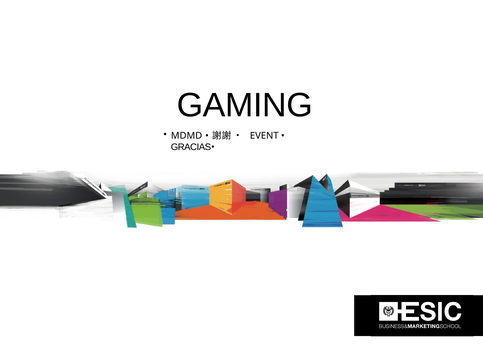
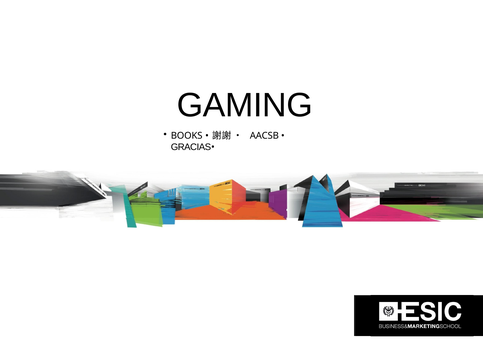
MDMD: MDMD -> BOOKS (187, 136)
EVENT: EVENT -> AACSB (264, 136)
